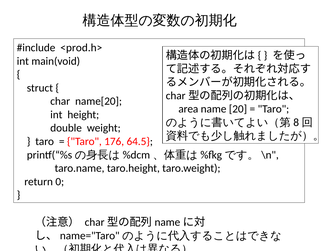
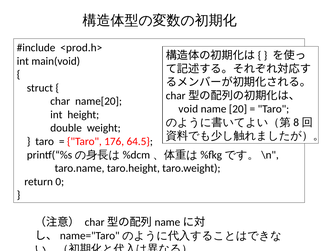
area: area -> void (188, 109)
